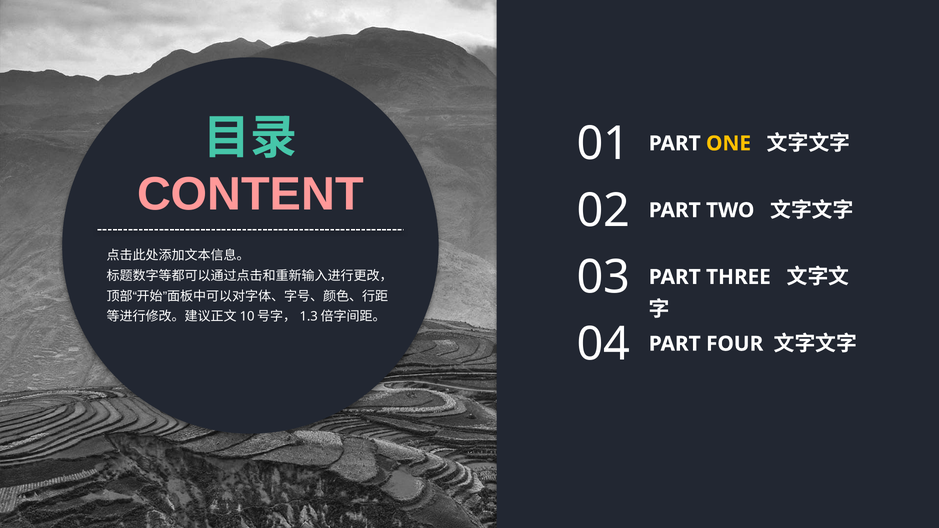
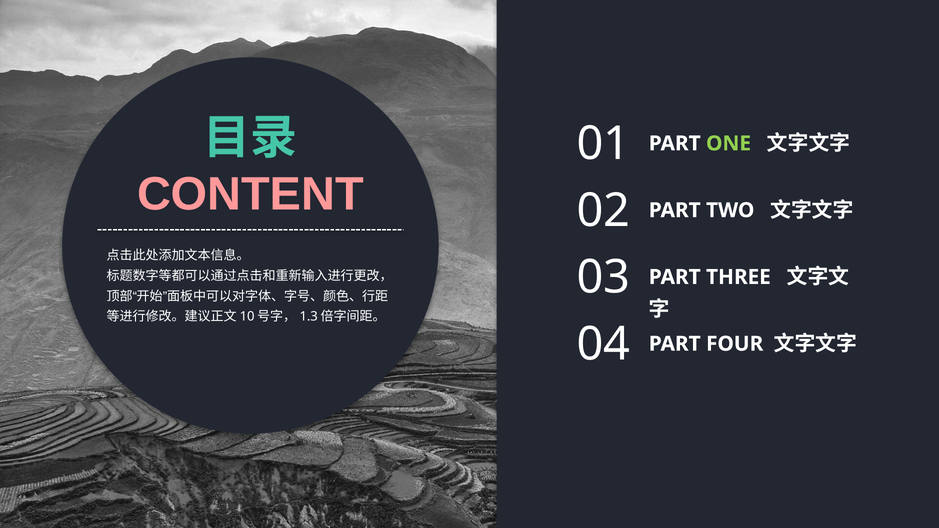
ONE colour: yellow -> light green (729, 144)
